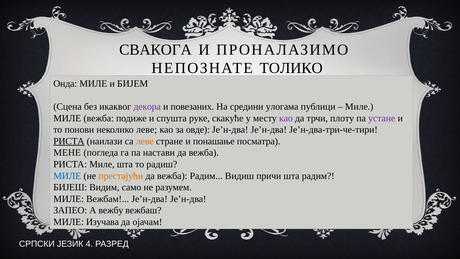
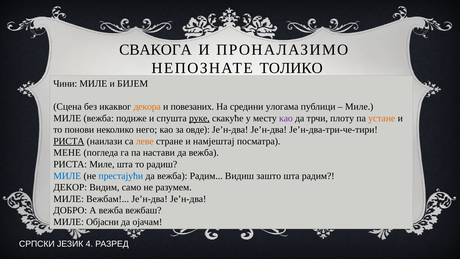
Онда: Онда -> Чини (65, 84)
декора colour: purple -> orange (147, 107)
руке underline: none -> present (199, 118)
устане colour: purple -> orange (382, 118)
неколико леве: леве -> него (147, 130)
понашање: понашање -> намјештај (214, 141)
престајући colour: orange -> blue (121, 176)
причи: причи -> зашто (269, 176)
БИЈЕШ: БИЈЕШ -> ДЕКОР (70, 187)
ЗАПЕО: ЗАПЕО -> ДОБРО (70, 210)
А вежбу: вежбу -> вежба (111, 210)
Изучава: Изучава -> Објасни (102, 222)
